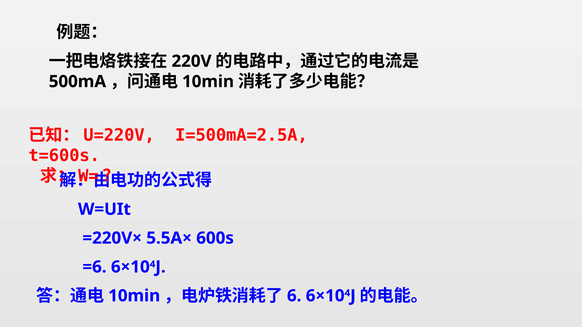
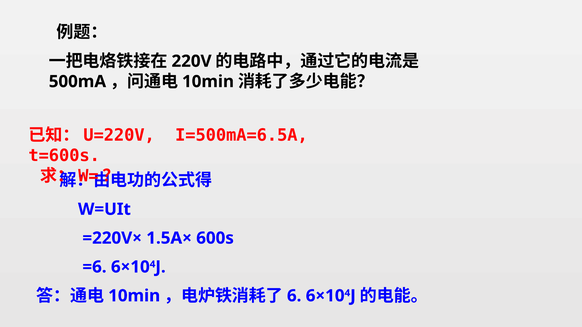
I=500mA=2.5A: I=500mA=2.5A -> I=500mA=6.5A (241, 135)
5.5A×: 5.5A× -> 1.5A× (169, 238)
